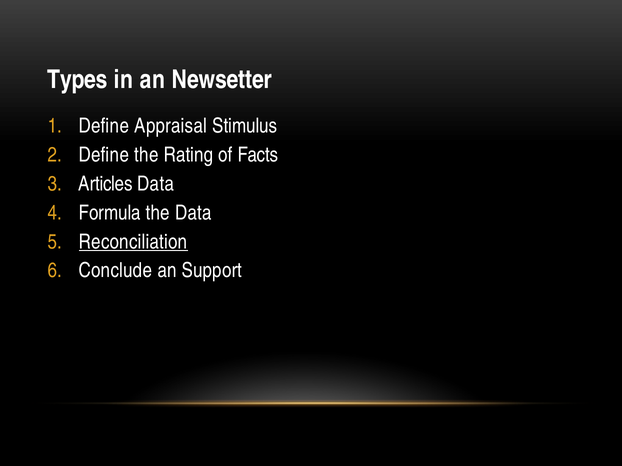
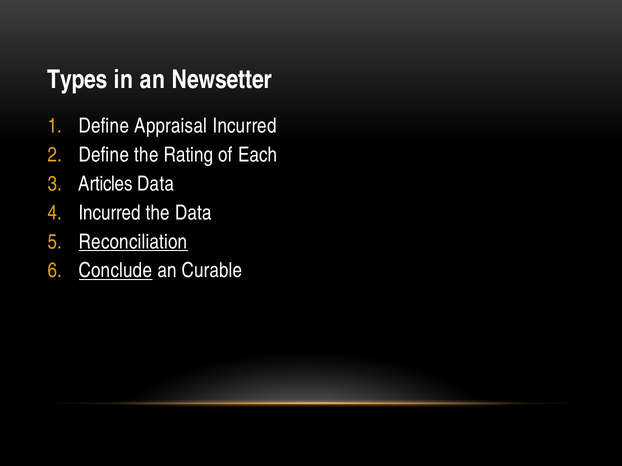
Appraisal Stimulus: Stimulus -> Incurred (245, 126)
Facts: Facts -> Each (258, 155)
Formula: Formula -> Incurred (110, 213)
Conclude underline: none -> present (115, 271)
Support: Support -> Curable (212, 271)
